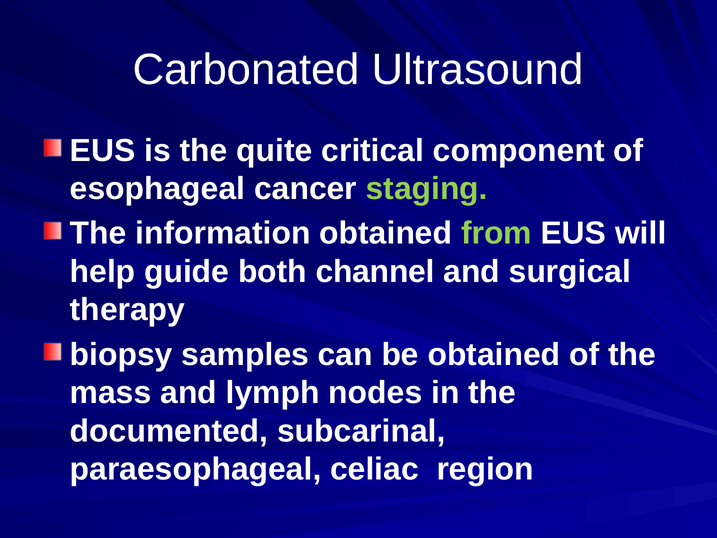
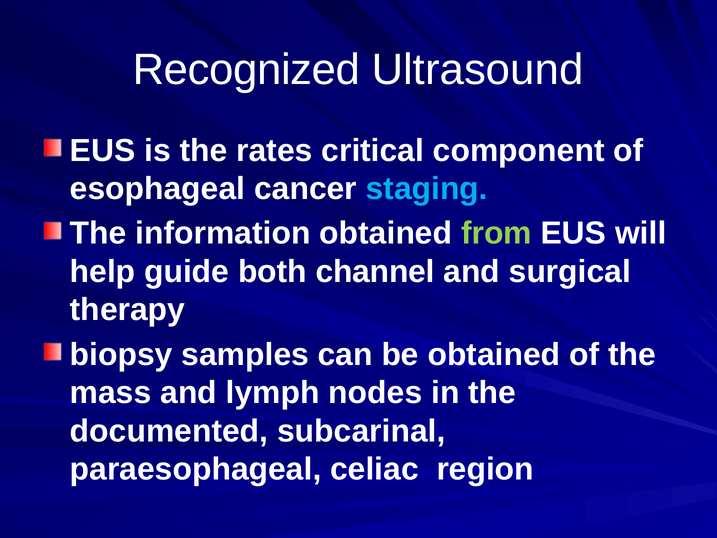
Carbonated: Carbonated -> Recognized (246, 70)
quite: quite -> rates (274, 150)
staging colour: light green -> light blue (427, 189)
